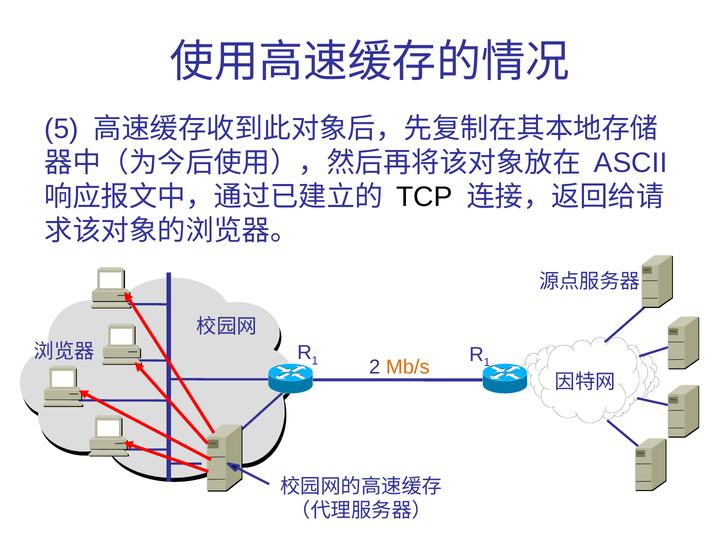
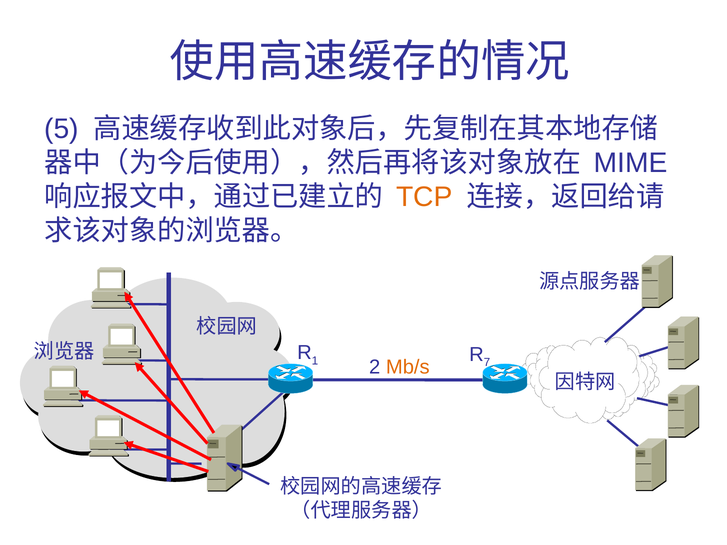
ASCII: ASCII -> MIME (631, 163)
TCP colour: black -> orange (424, 197)
1: 1 -> 7 (487, 363)
